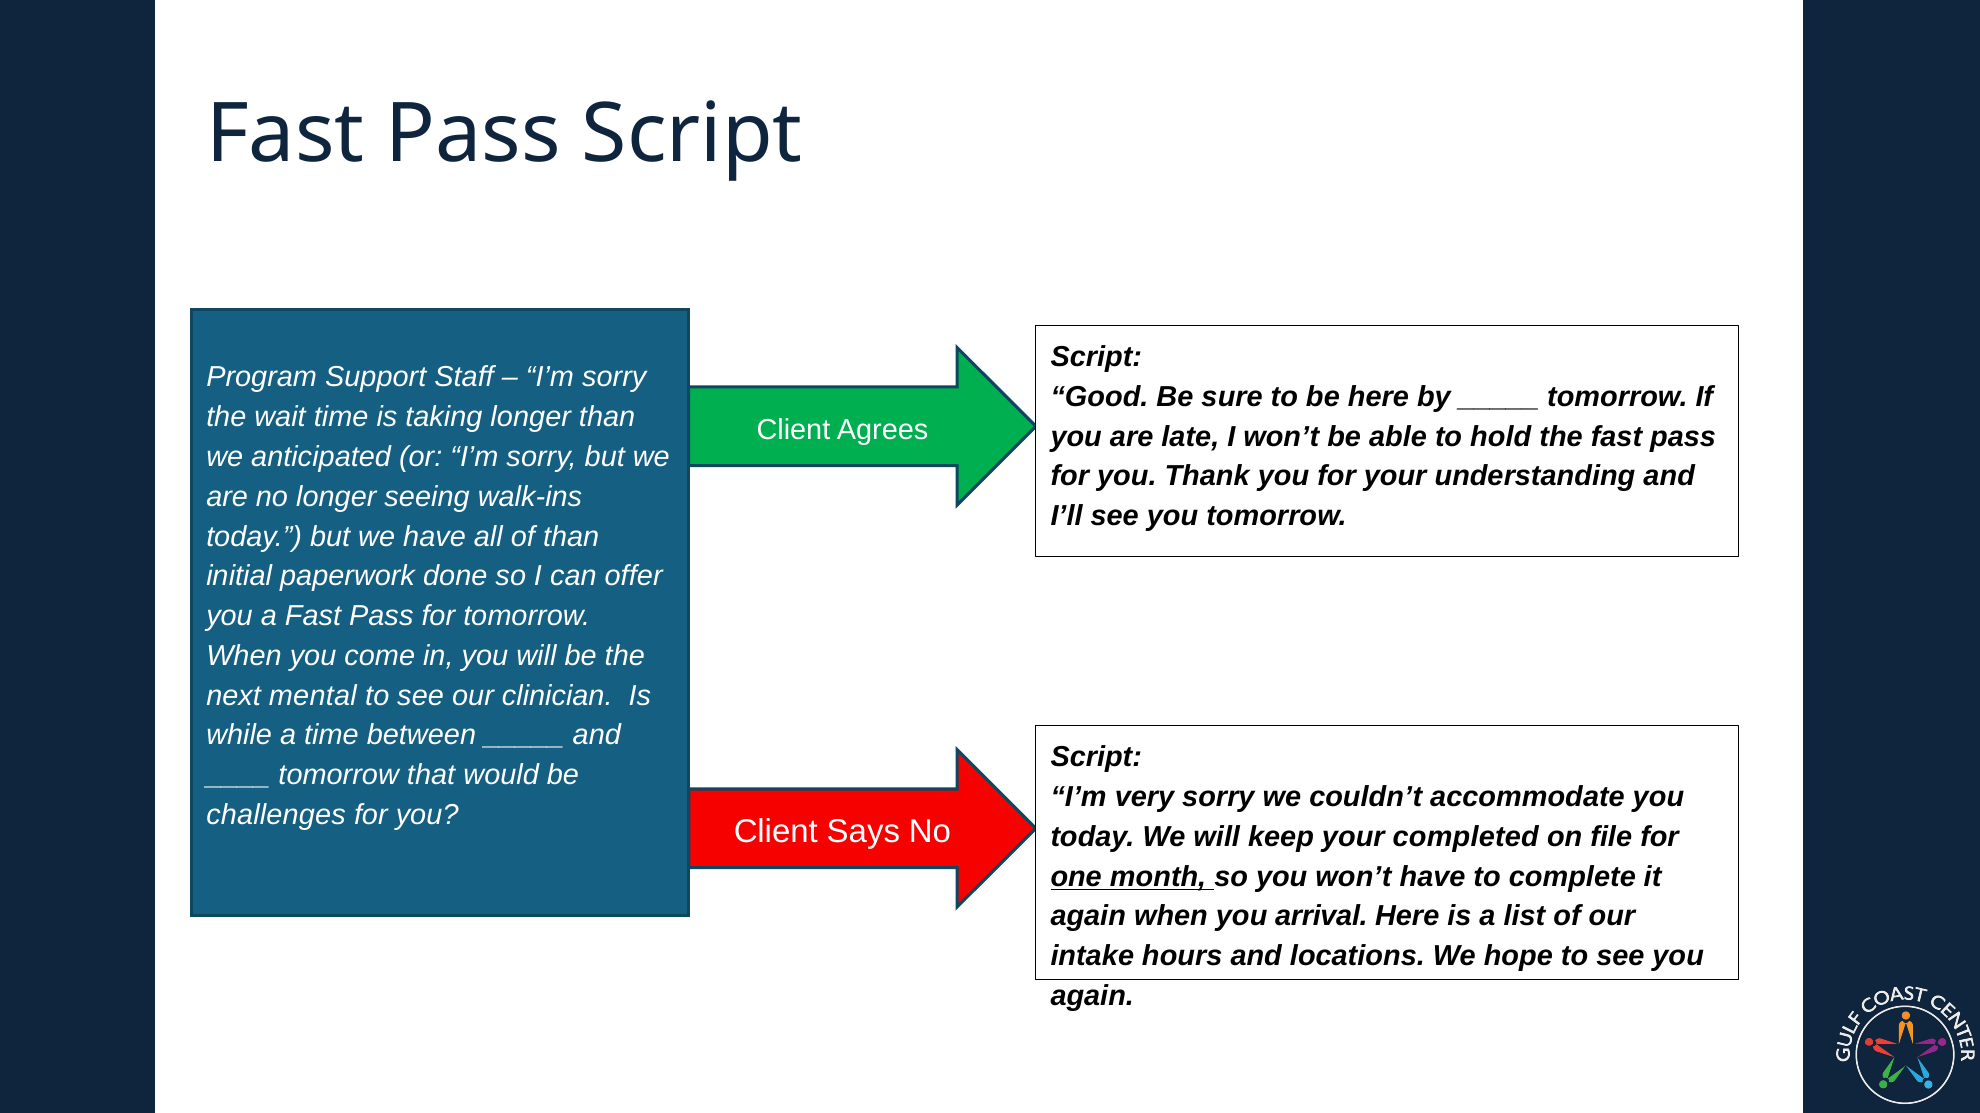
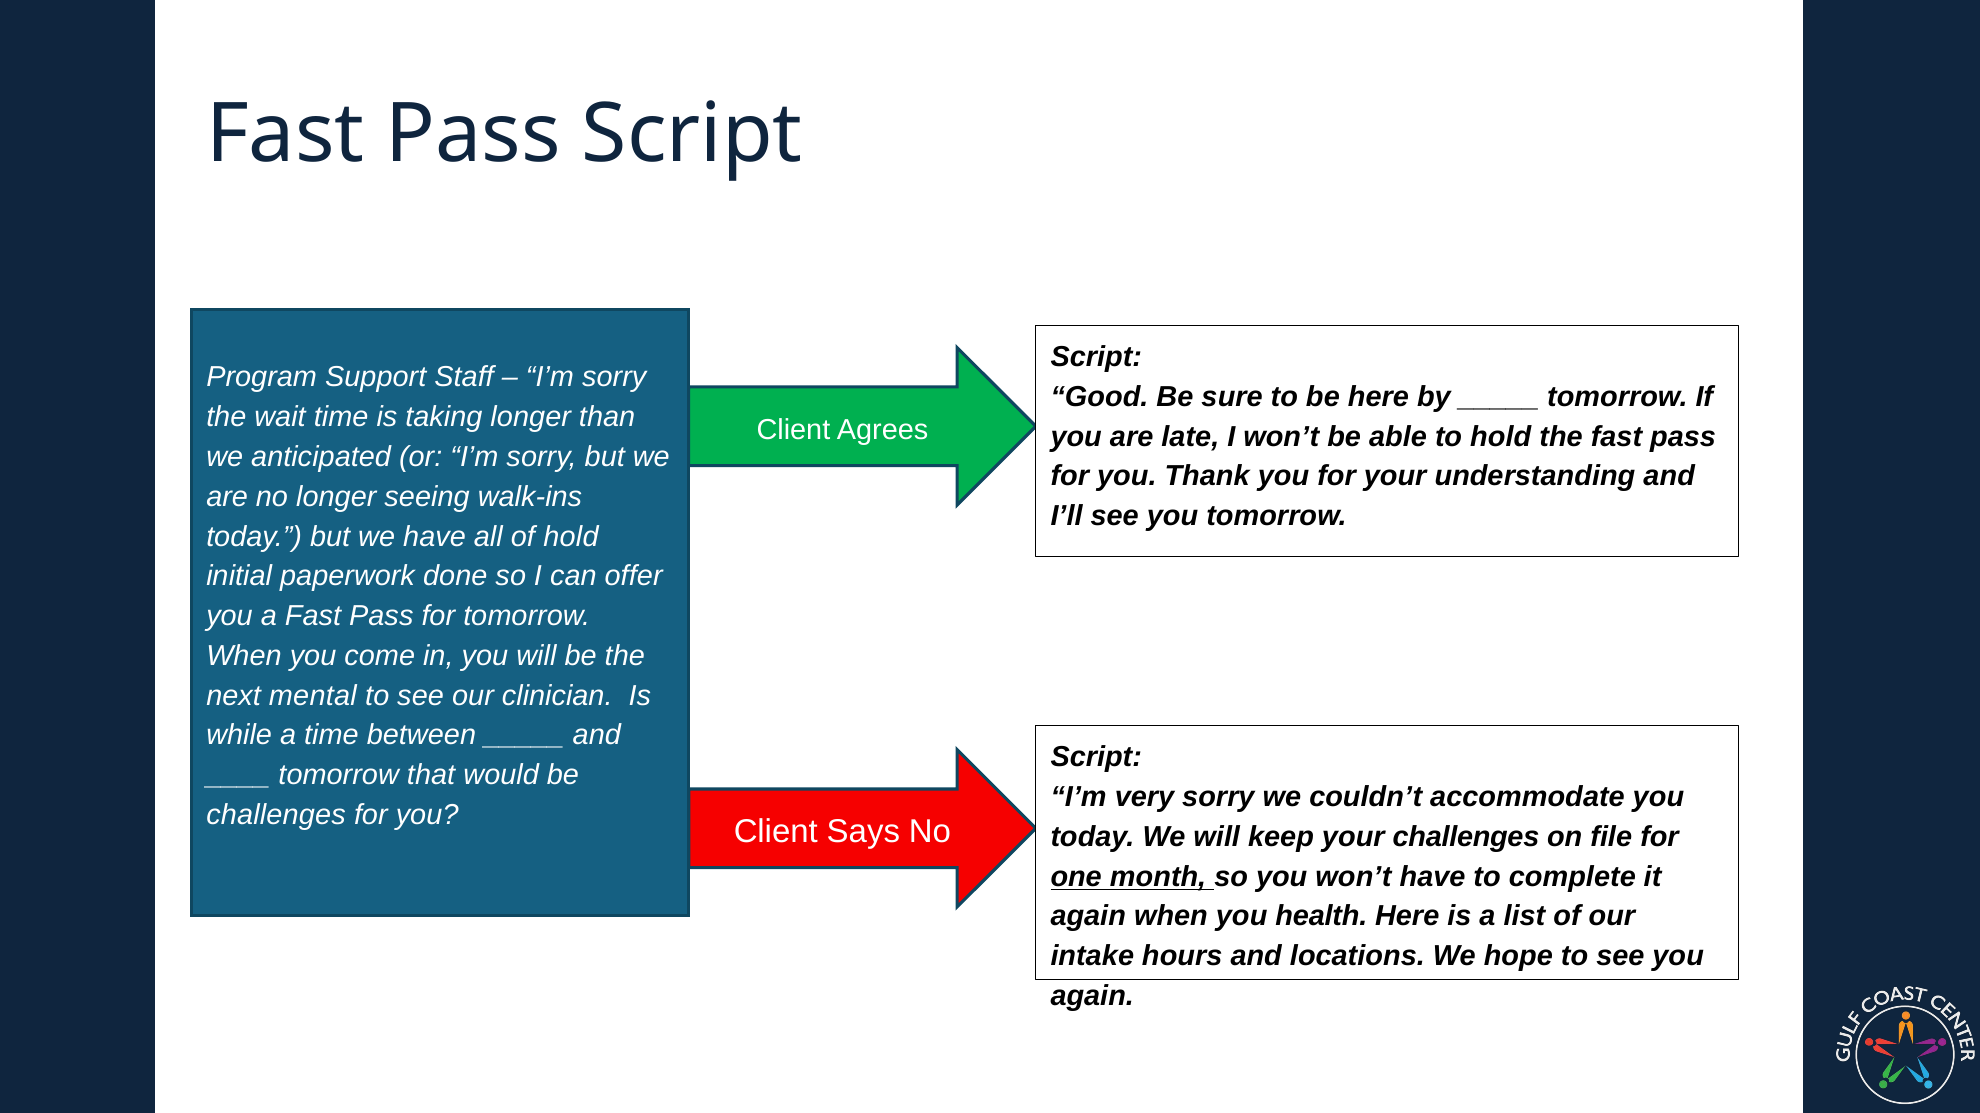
of than: than -> hold (571, 537)
your completed: completed -> challenges (1466, 837)
arrival: arrival -> health (1321, 917)
